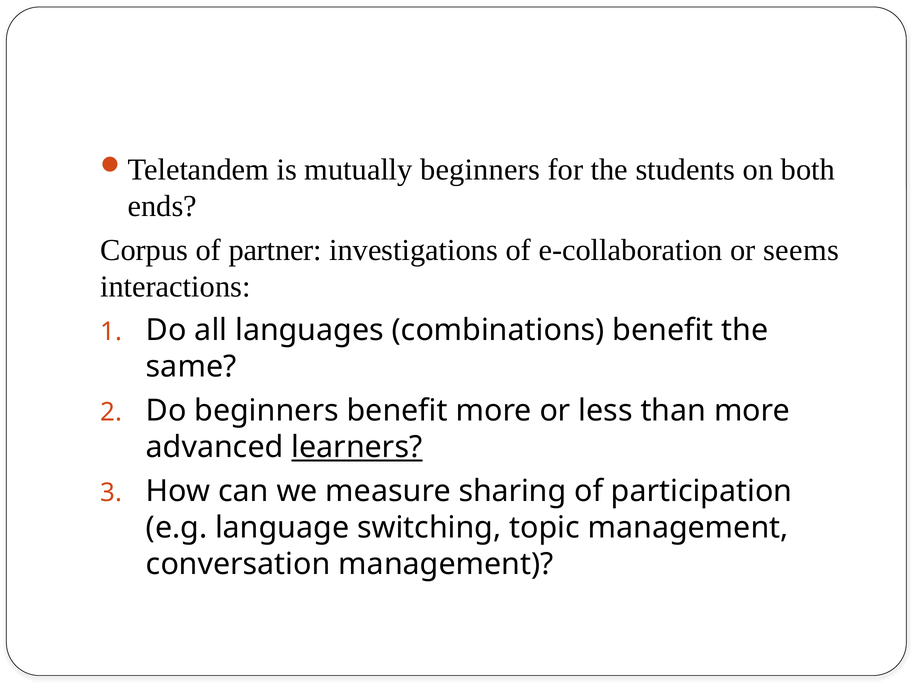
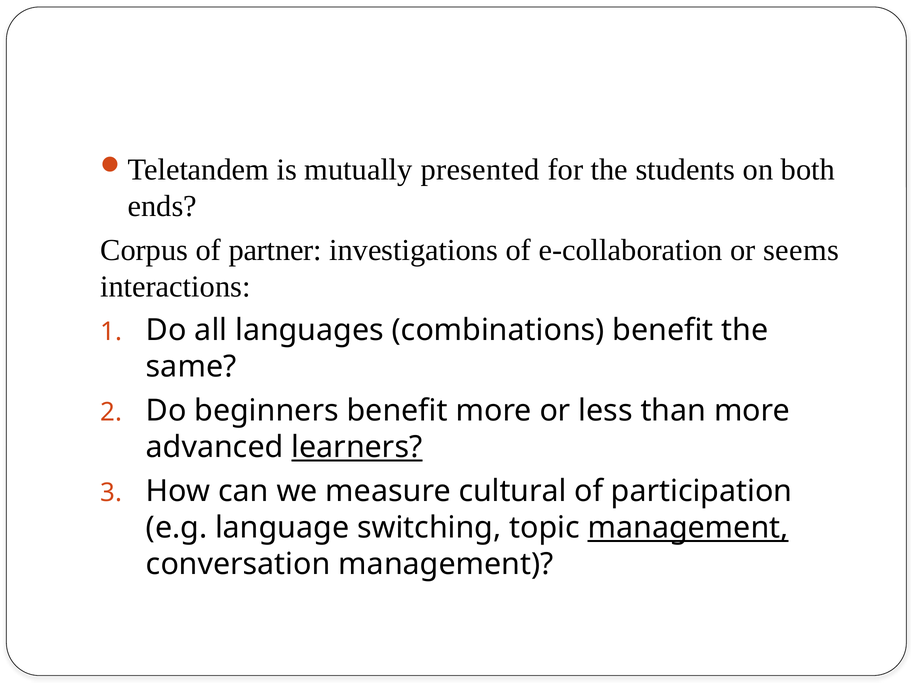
mutually beginners: beginners -> presented (480, 169)
sharing: sharing -> cultural (513, 491)
management underline: none -> present (688, 528)
